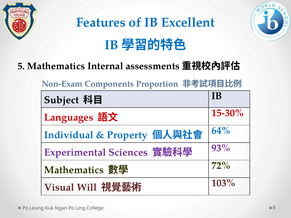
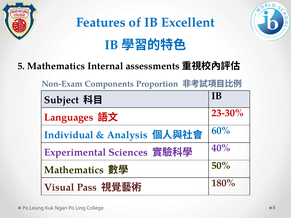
15-30%: 15-30% -> 23-30% (228, 113)
Property: Property -> Analysis (127, 135)
64%: 64% -> 60% (221, 131)
93%: 93% -> 40% (221, 148)
72%: 72% -> 50% (221, 166)
Will: Will -> Pass (87, 188)
103%: 103% -> 180% (224, 183)
